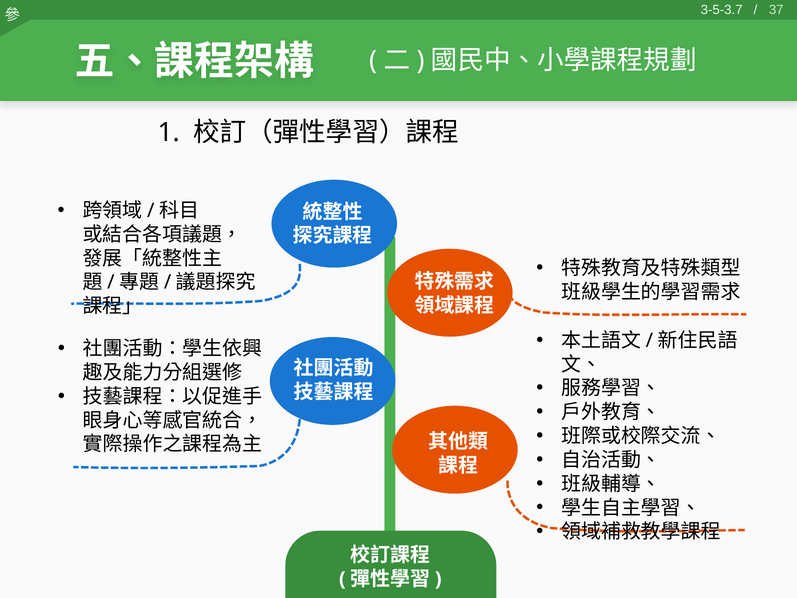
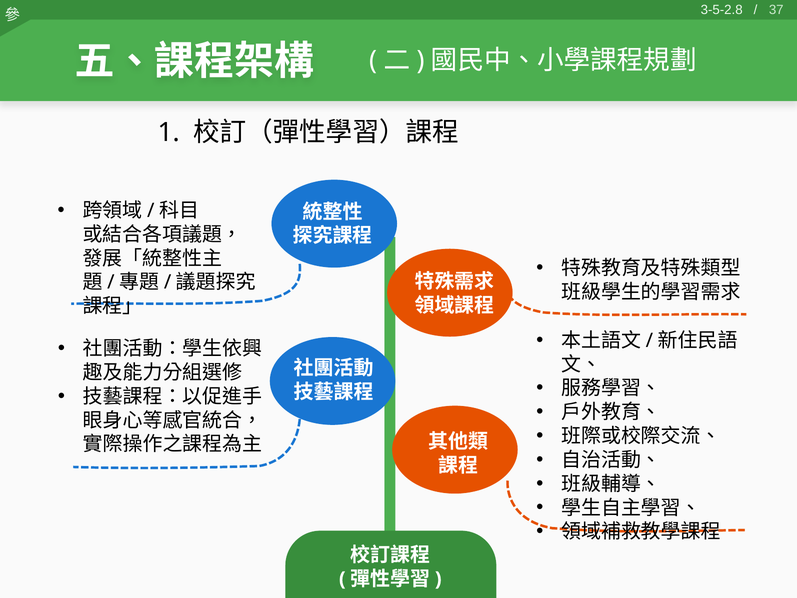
3-5-3.7: 3-5-3.7 -> 3-5-2.8 (722, 10)
